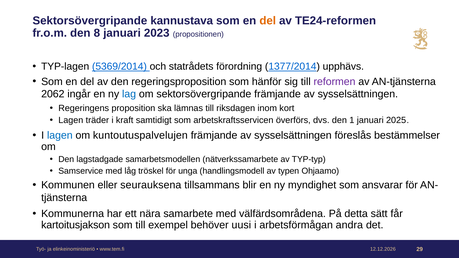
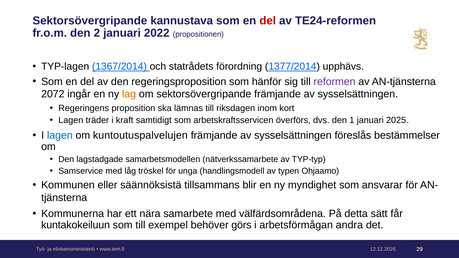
del colour: orange -> red (268, 21)
8: 8 -> 2 (97, 33)
2023: 2023 -> 2022 (157, 33)
5369/2014: 5369/2014 -> 1367/2014 (119, 67)
2062: 2062 -> 2072 (53, 94)
lag colour: blue -> orange (129, 94)
seurauksena: seurauksena -> säännöksistä (151, 185)
kartoitusjakson: kartoitusjakson -> kuntakokeiluun (76, 225)
uusi: uusi -> görs (241, 225)
